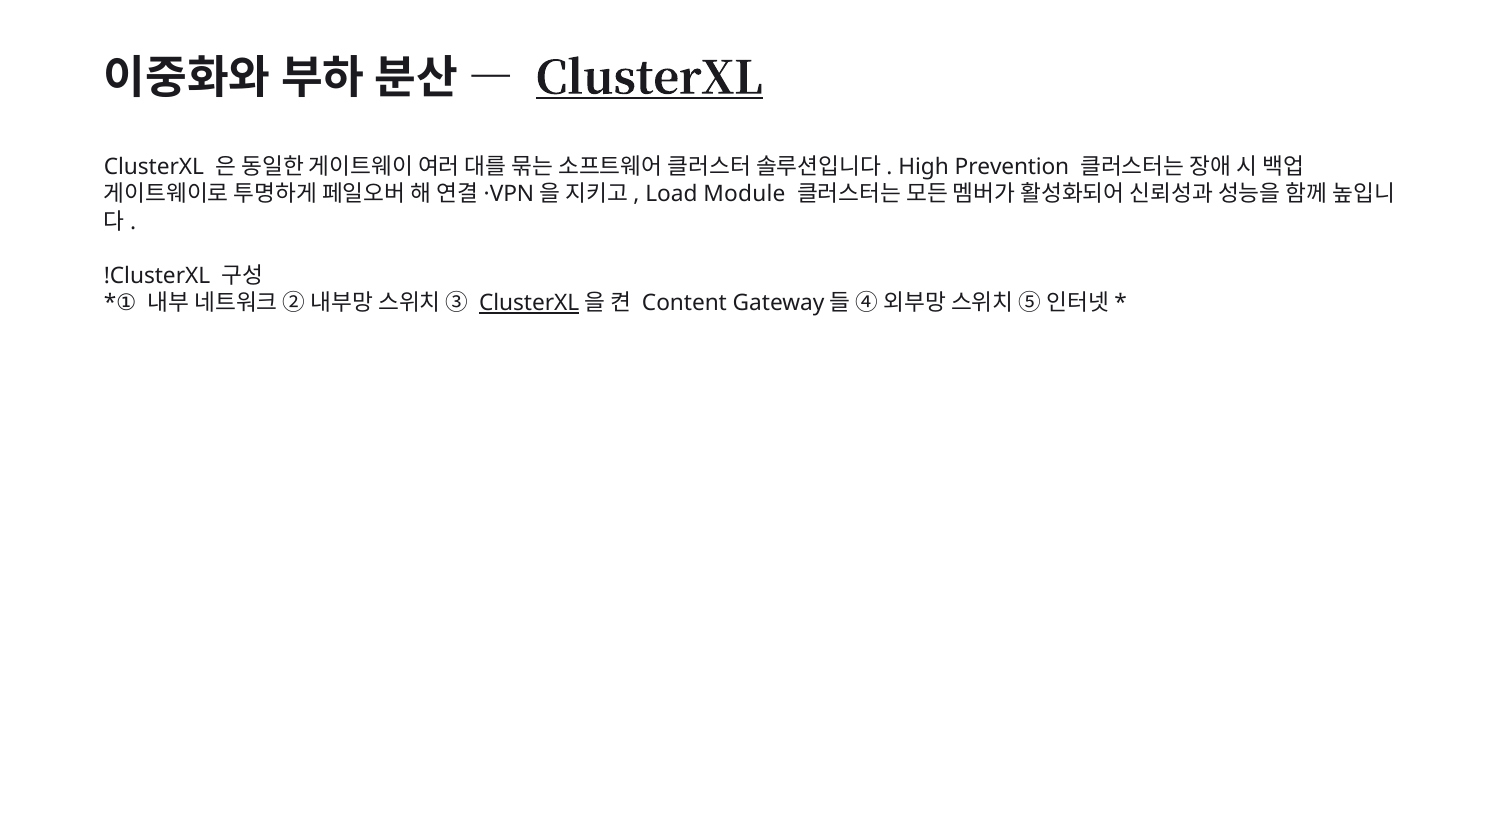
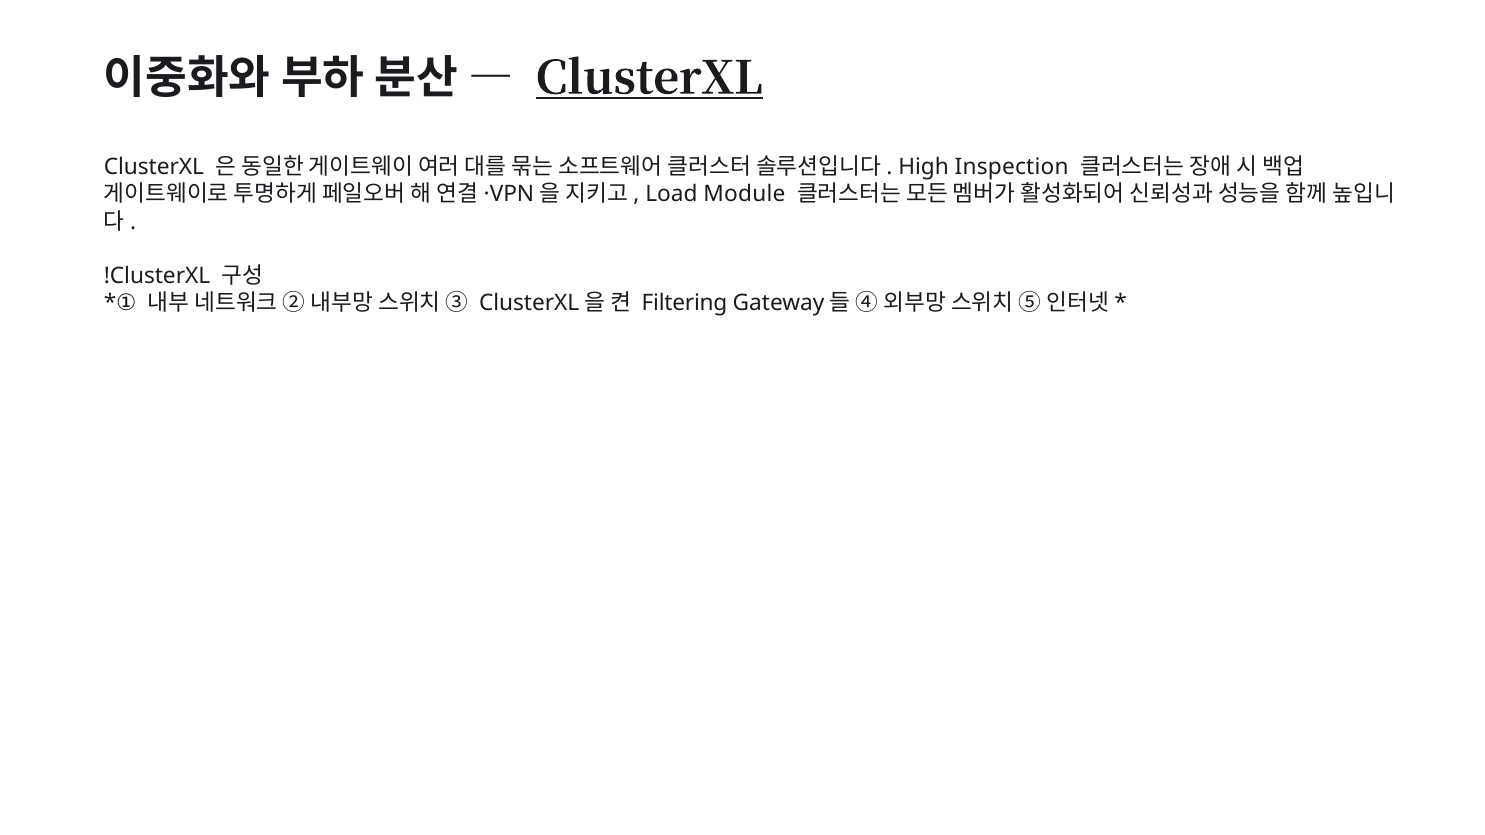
Prevention: Prevention -> Inspection (1012, 167)
ClusterXL underline: present -> none (529, 303)
Content: Content -> Filtering (685, 303)
